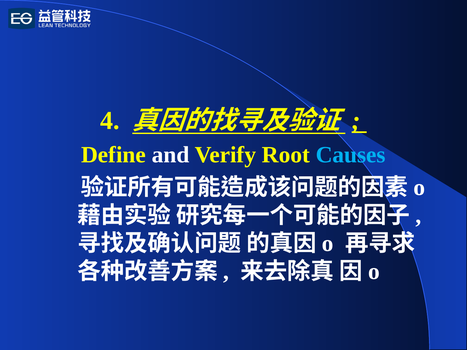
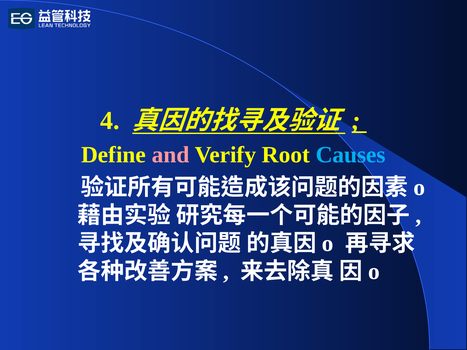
and colour: white -> pink (171, 155)
